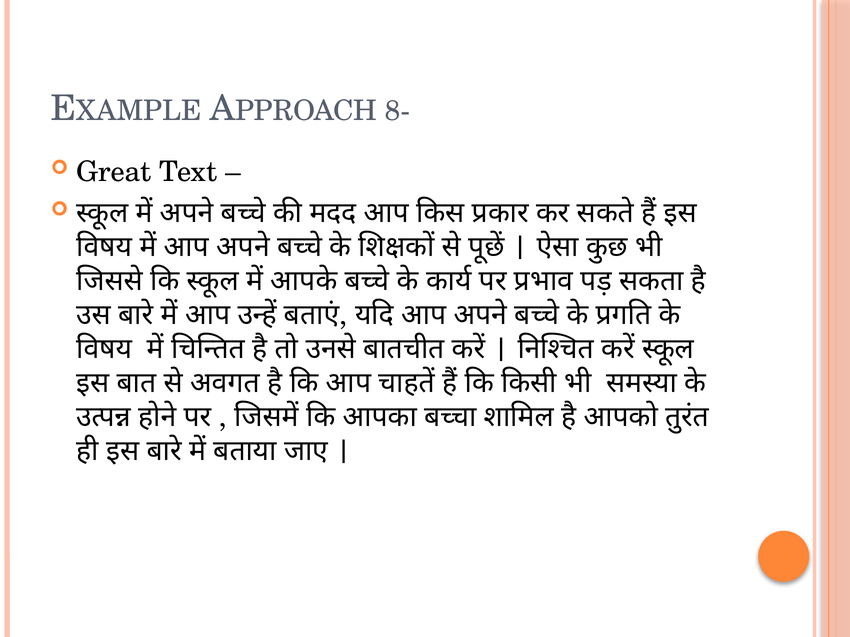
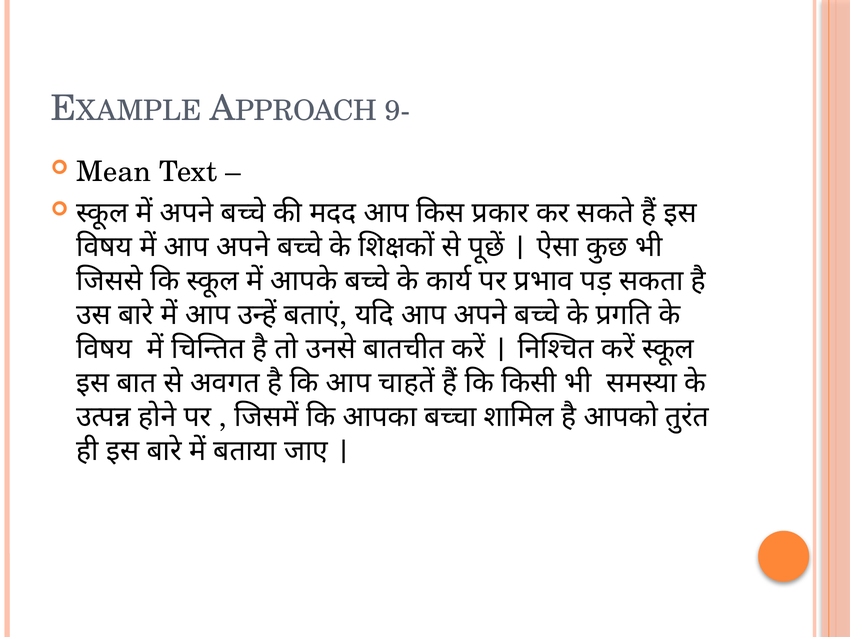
8-: 8- -> 9- (398, 111)
Great: Great -> Mean (114, 172)
